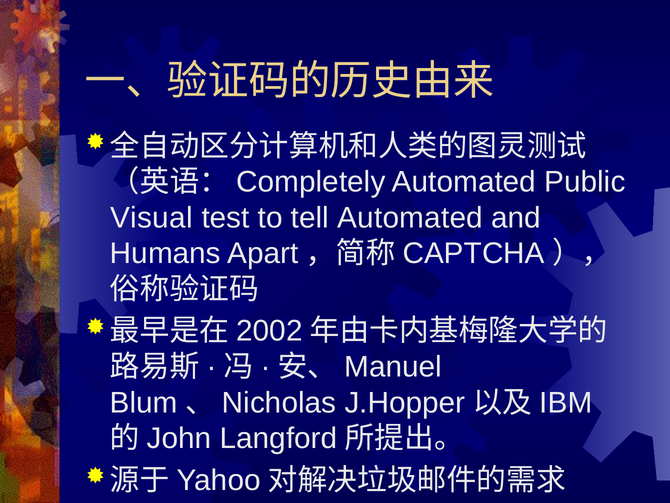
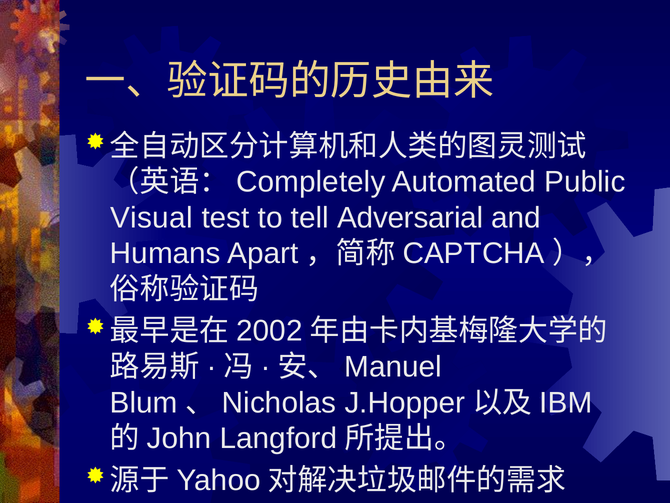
tell Automated: Automated -> Adversarial (410, 218)
